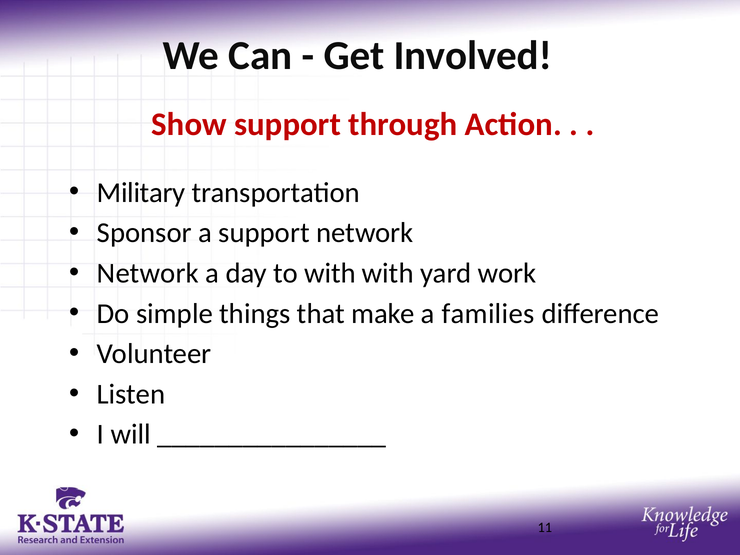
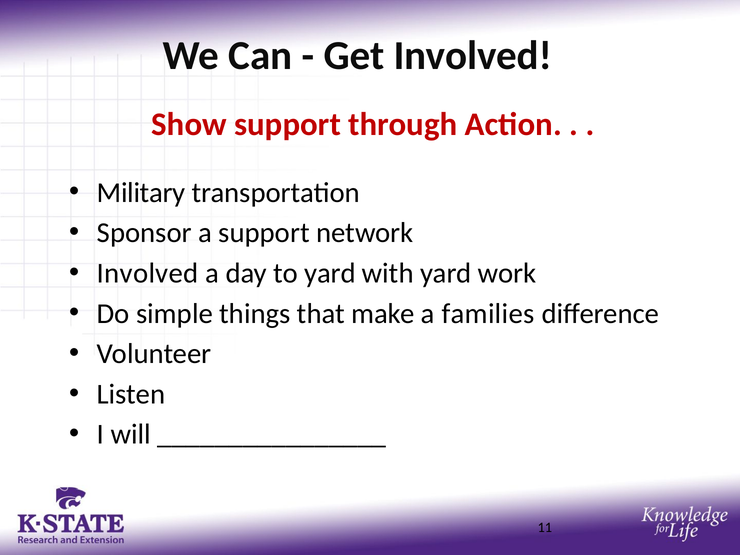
Network: Network -> Involved (148, 273)
to with: with -> yard (330, 273)
